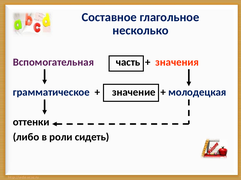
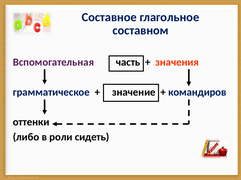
несколько: несколько -> составном (141, 31)
молодецкая: молодецкая -> командиров (197, 93)
